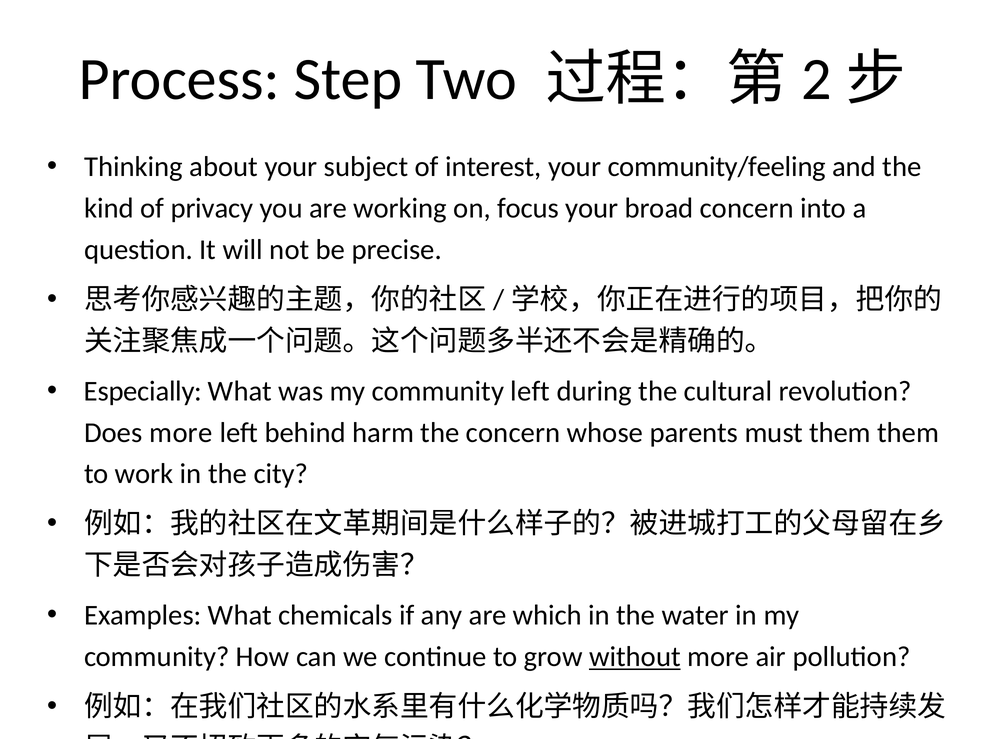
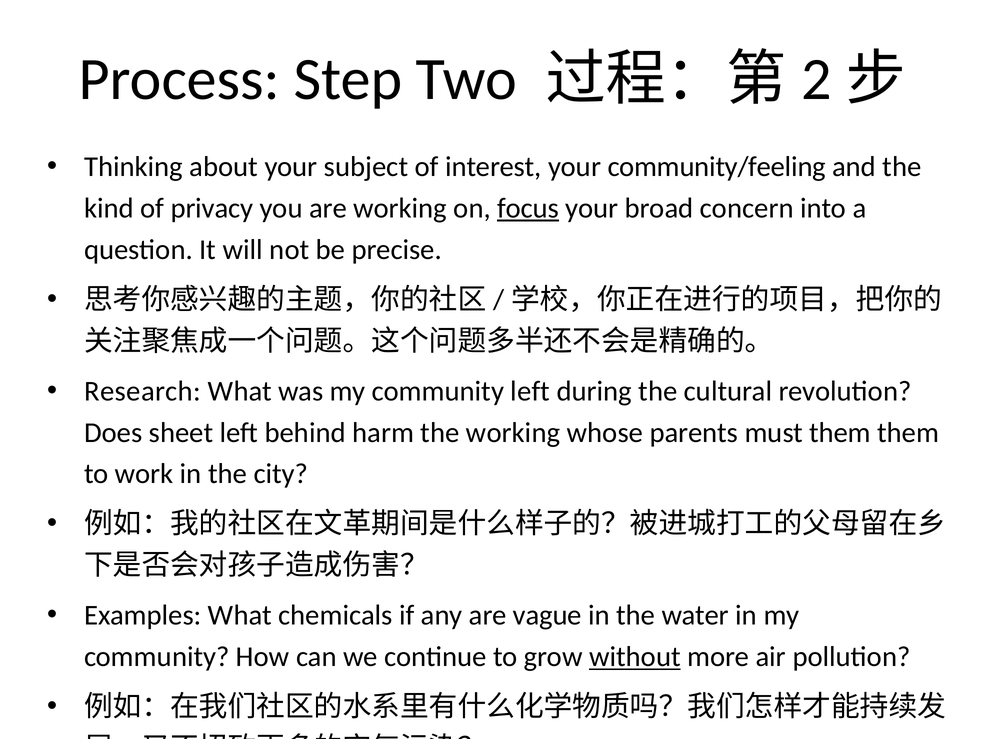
focus underline: none -> present (528, 208)
Especially: Especially -> Research (143, 391)
Does more: more -> sheet (181, 432)
the concern: concern -> working (513, 432)
which: which -> vague (547, 615)
